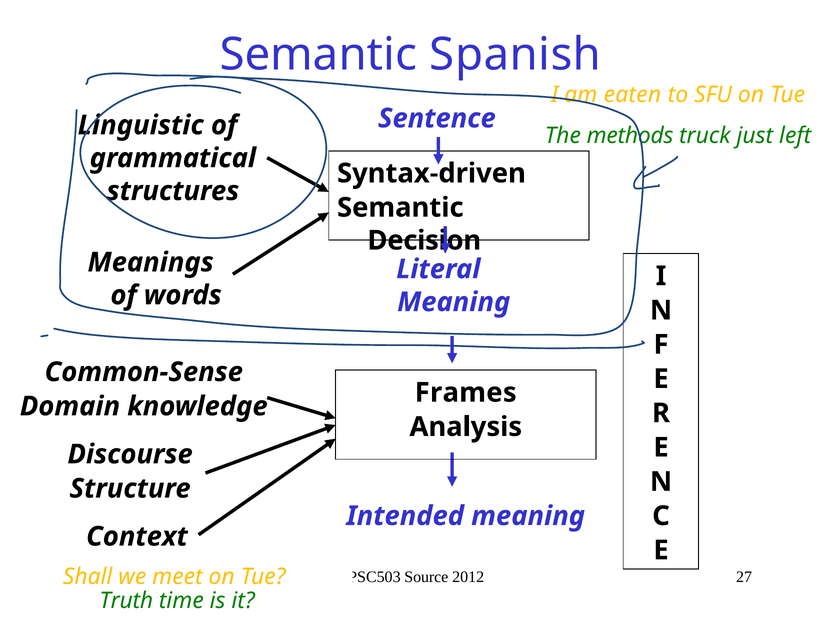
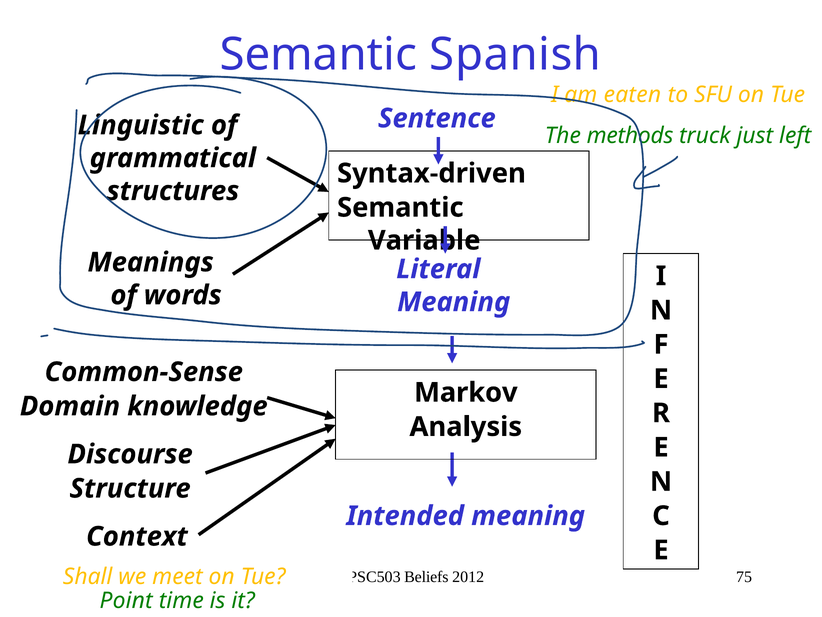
Decision: Decision -> Variable (424, 240)
Frames: Frames -> Markov (466, 392)
Source: Source -> Beliefs (426, 577)
27: 27 -> 75 (744, 577)
Truth: Truth -> Point (126, 600)
